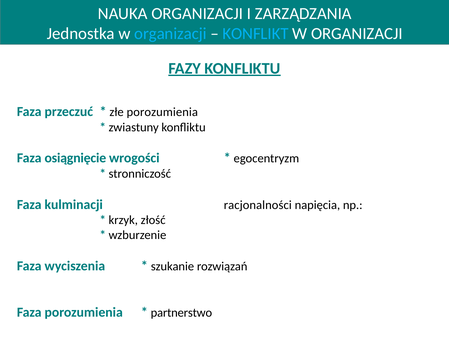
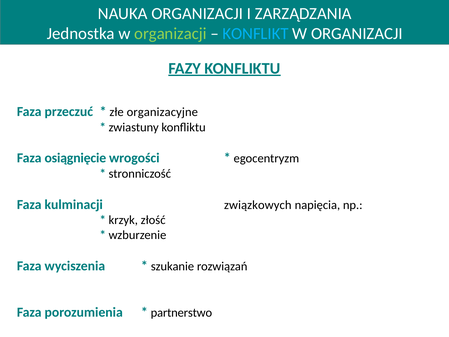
organizacji colour: light blue -> light green (170, 34)
złe porozumienia: porozumienia -> organizacyjne (162, 112)
racjonalności: racjonalności -> związkowych (258, 205)
